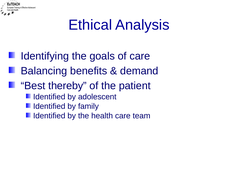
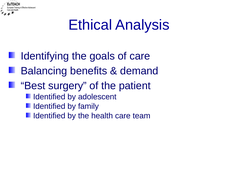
thereby: thereby -> surgery (67, 86)
